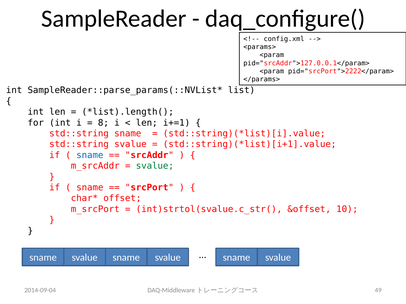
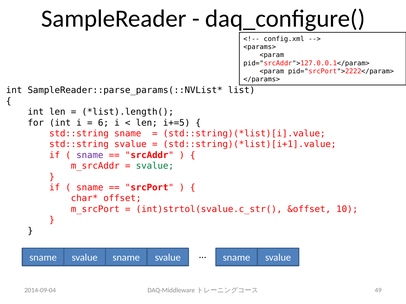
8: 8 -> 6 (103, 123)
i+=1: i+=1 -> i+=5 (177, 123)
sname colour: blue -> purple (90, 155)
